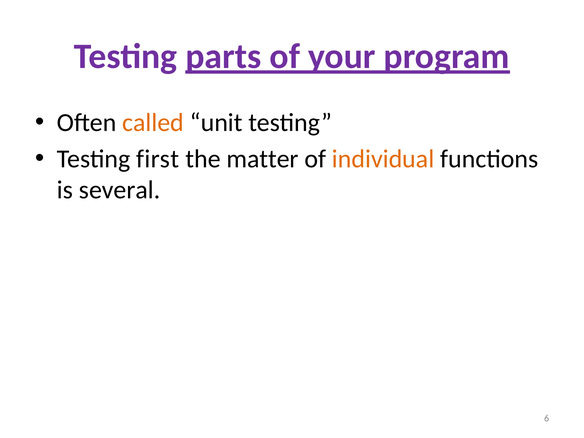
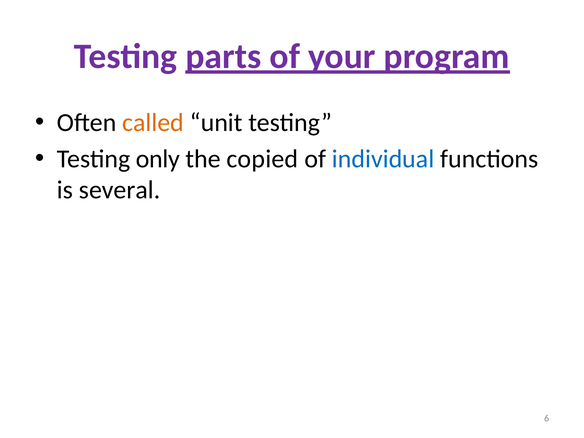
first: first -> only (158, 159)
matter: matter -> copied (262, 159)
individual colour: orange -> blue (383, 159)
